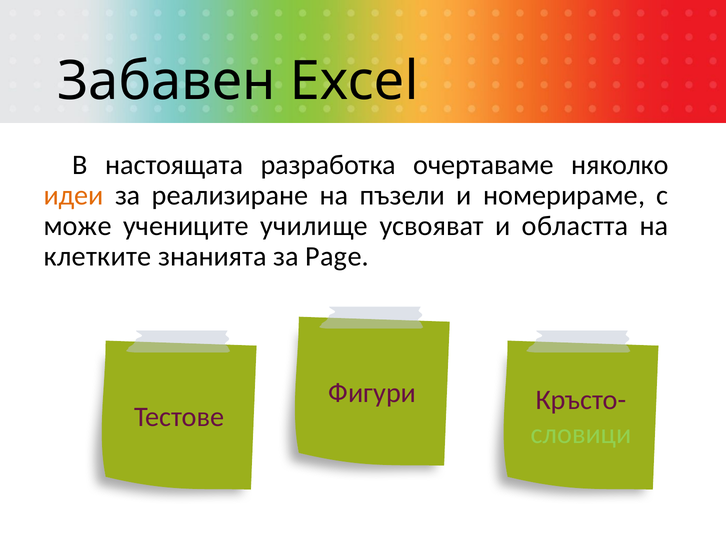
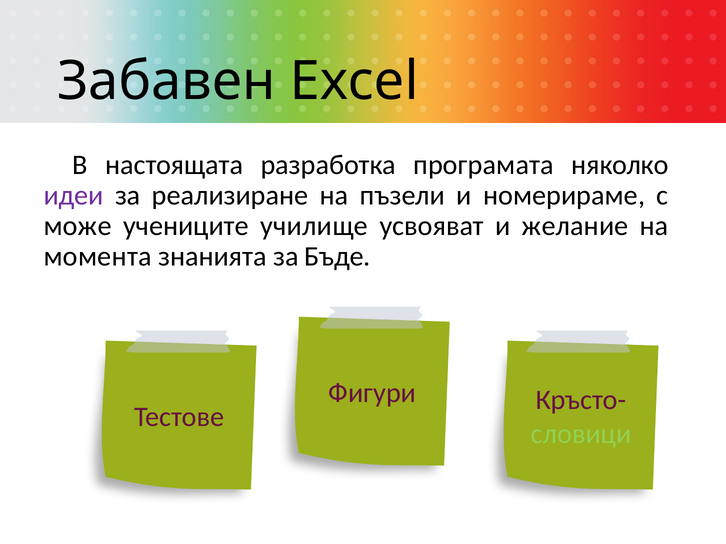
очертаваме: очертаваме -> програмата (483, 165)
идеи colour: orange -> purple (74, 196)
областта: областта -> желание (575, 226)
клетките: клетките -> момента (98, 257)
Page: Page -> Бъде (337, 257)
